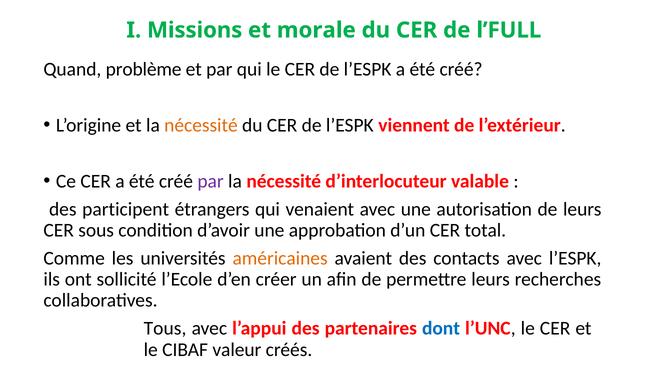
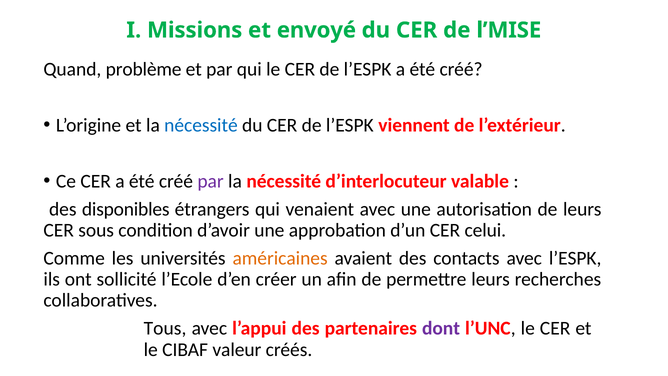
morale: morale -> envoyé (316, 30)
l’FULL: l’FULL -> l’MISE (509, 30)
nécessité colour: orange -> blue (201, 125)
participent: participent -> disponibles (126, 209)
total: total -> celui (485, 230)
dont colour: blue -> purple (441, 328)
